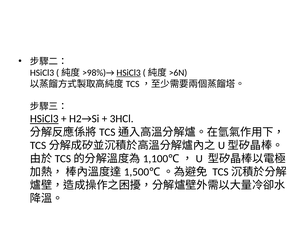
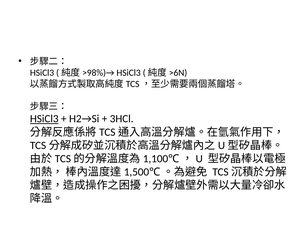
HSiCl3 underline: present -> none (129, 73)
